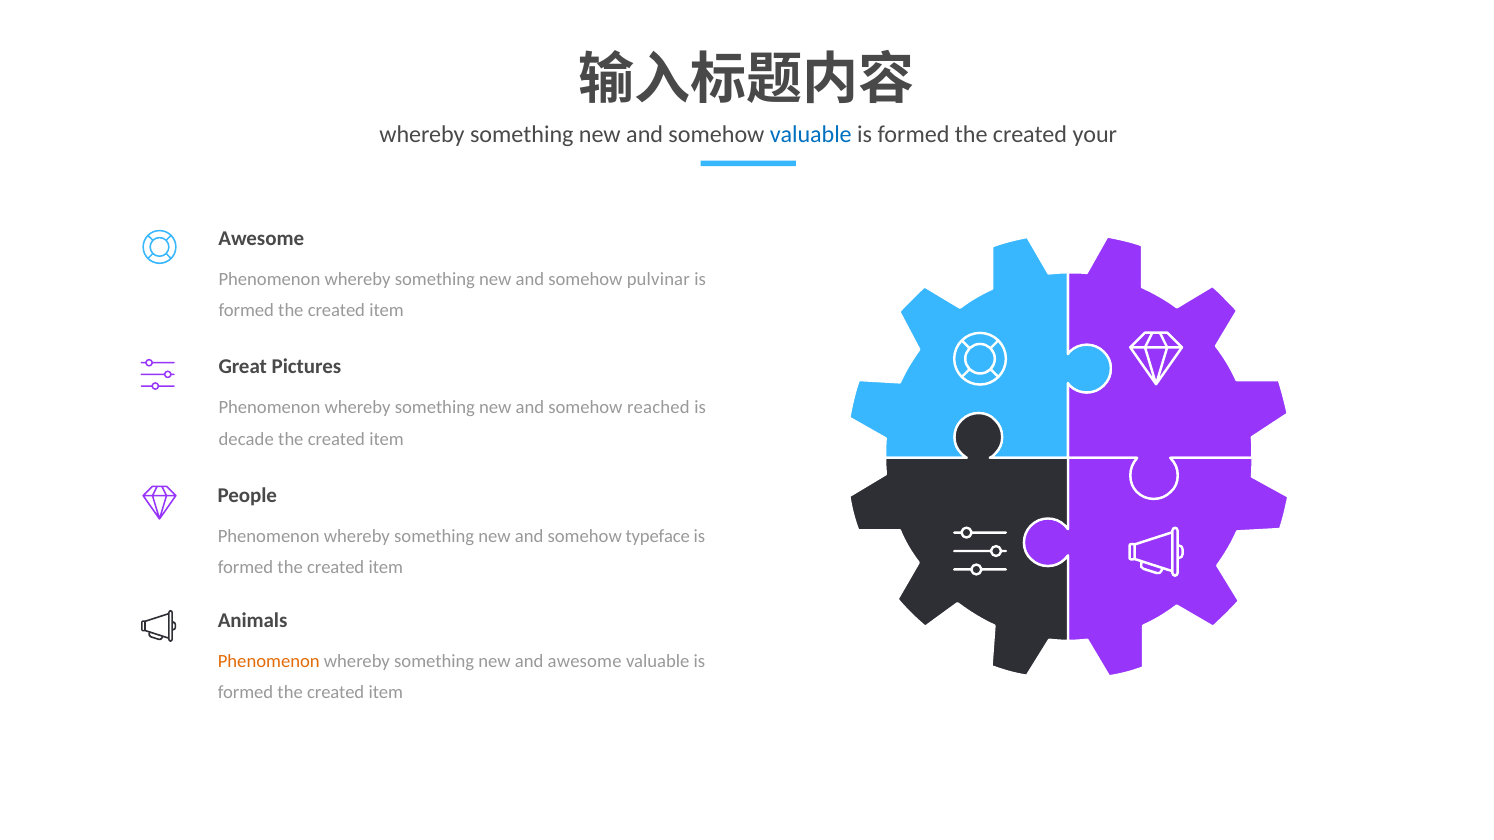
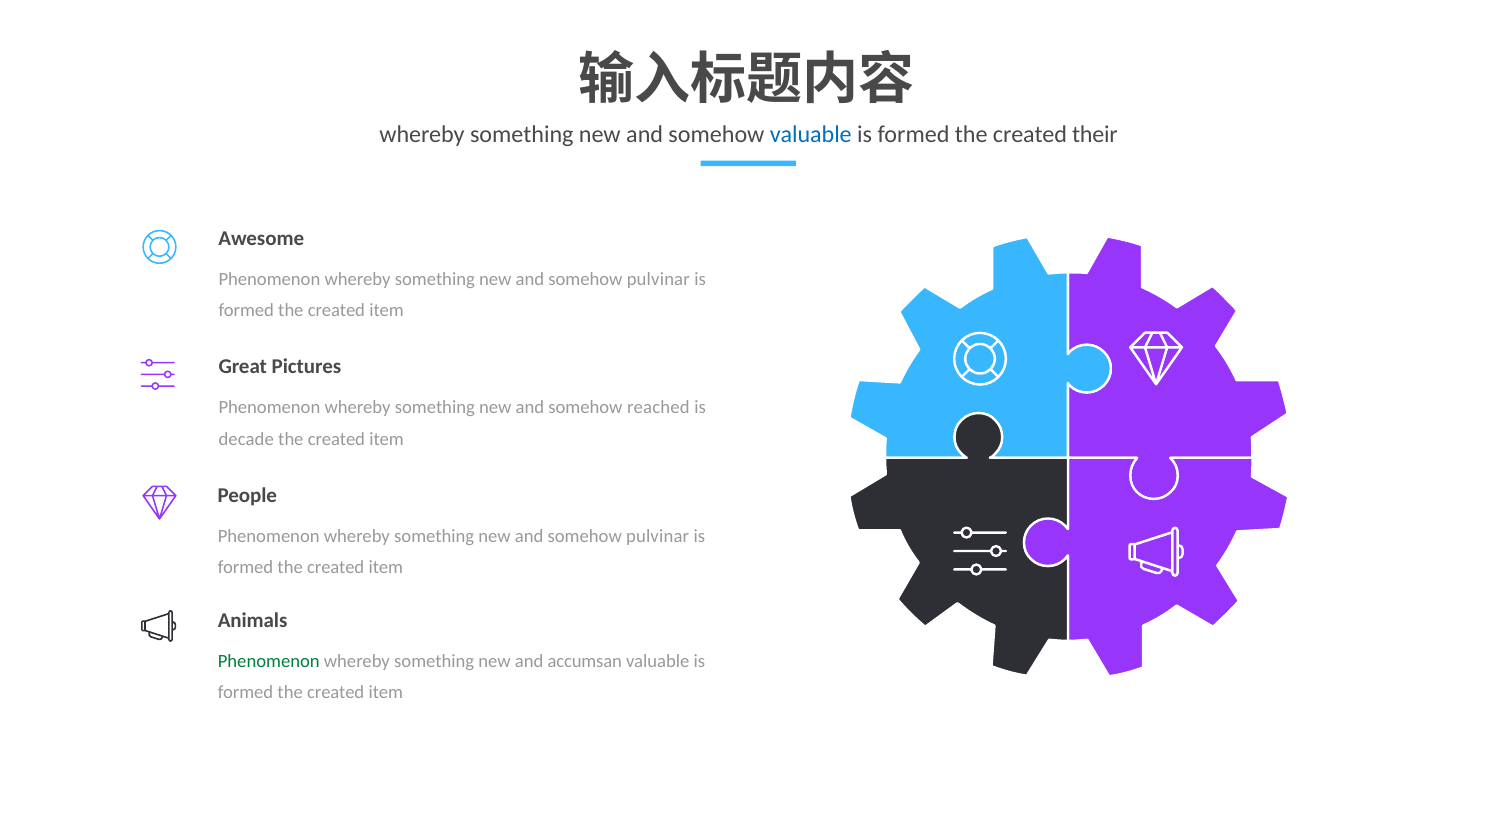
your: your -> their (1095, 134)
typeface: typeface -> pulvinar (658, 536)
Phenomenon colour: orange -> green (269, 661)
and awesome: awesome -> accumsan (585, 661)
